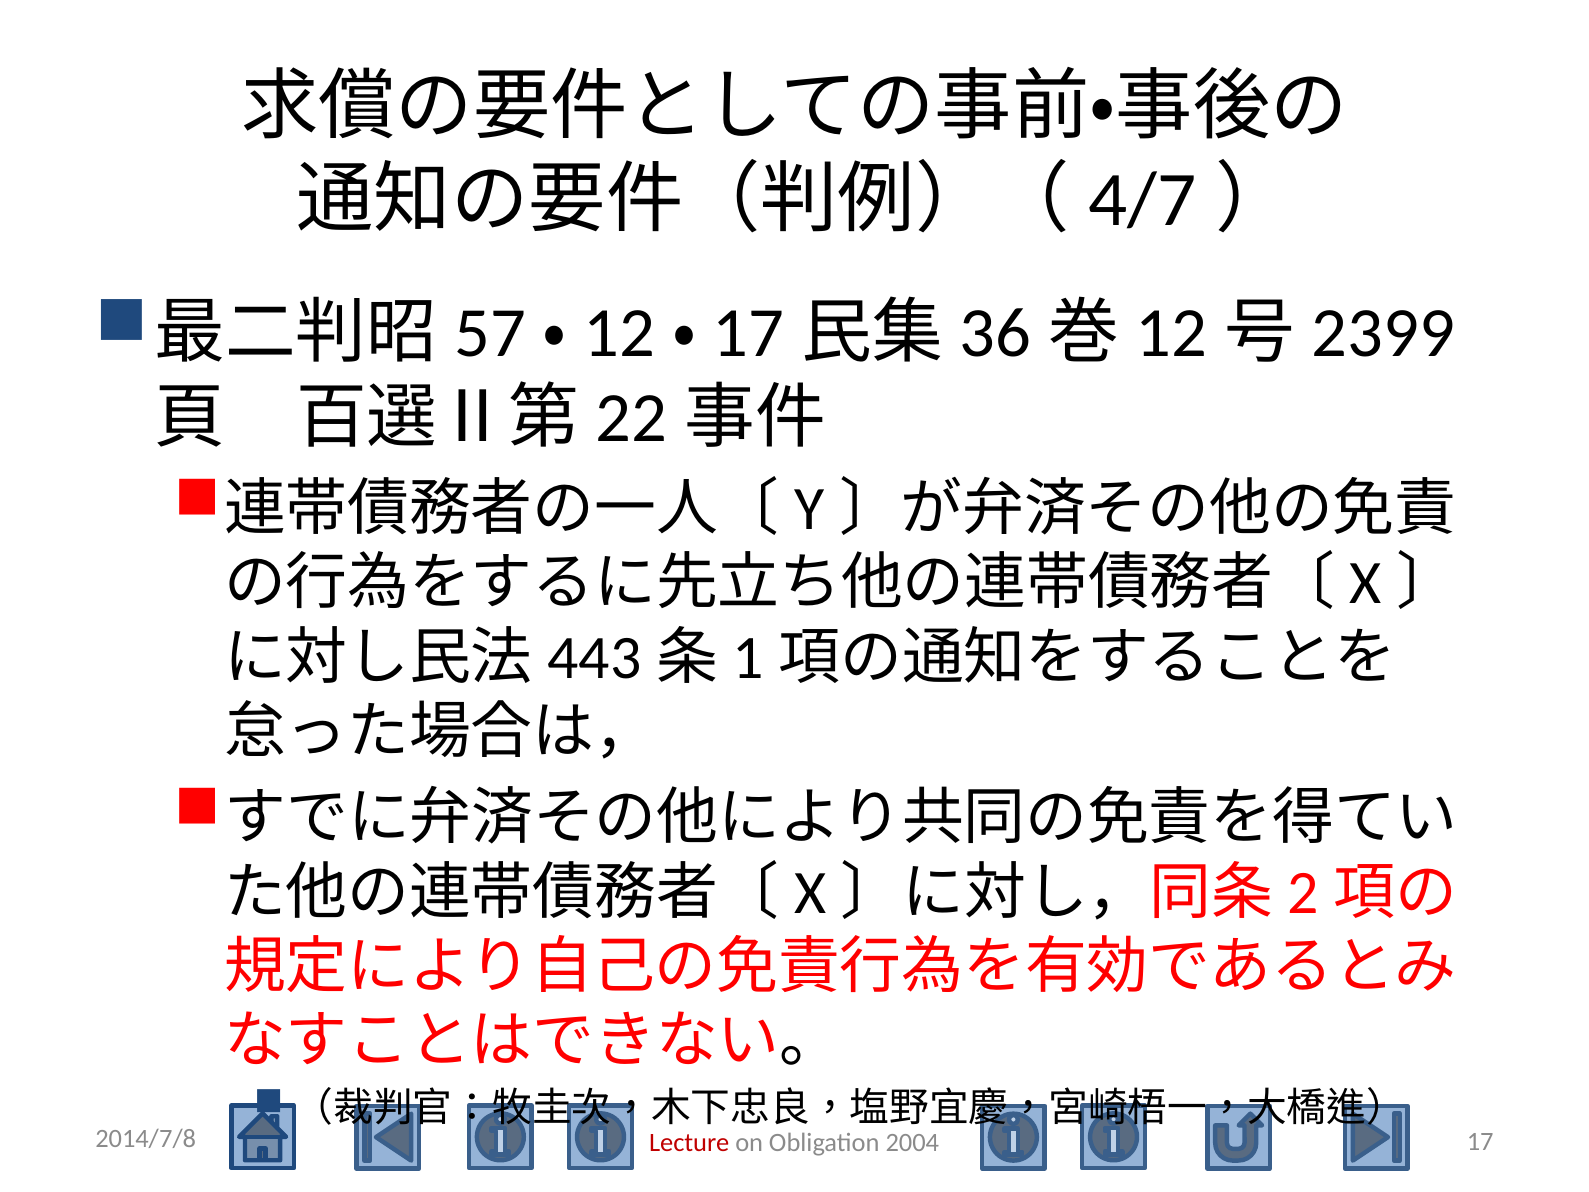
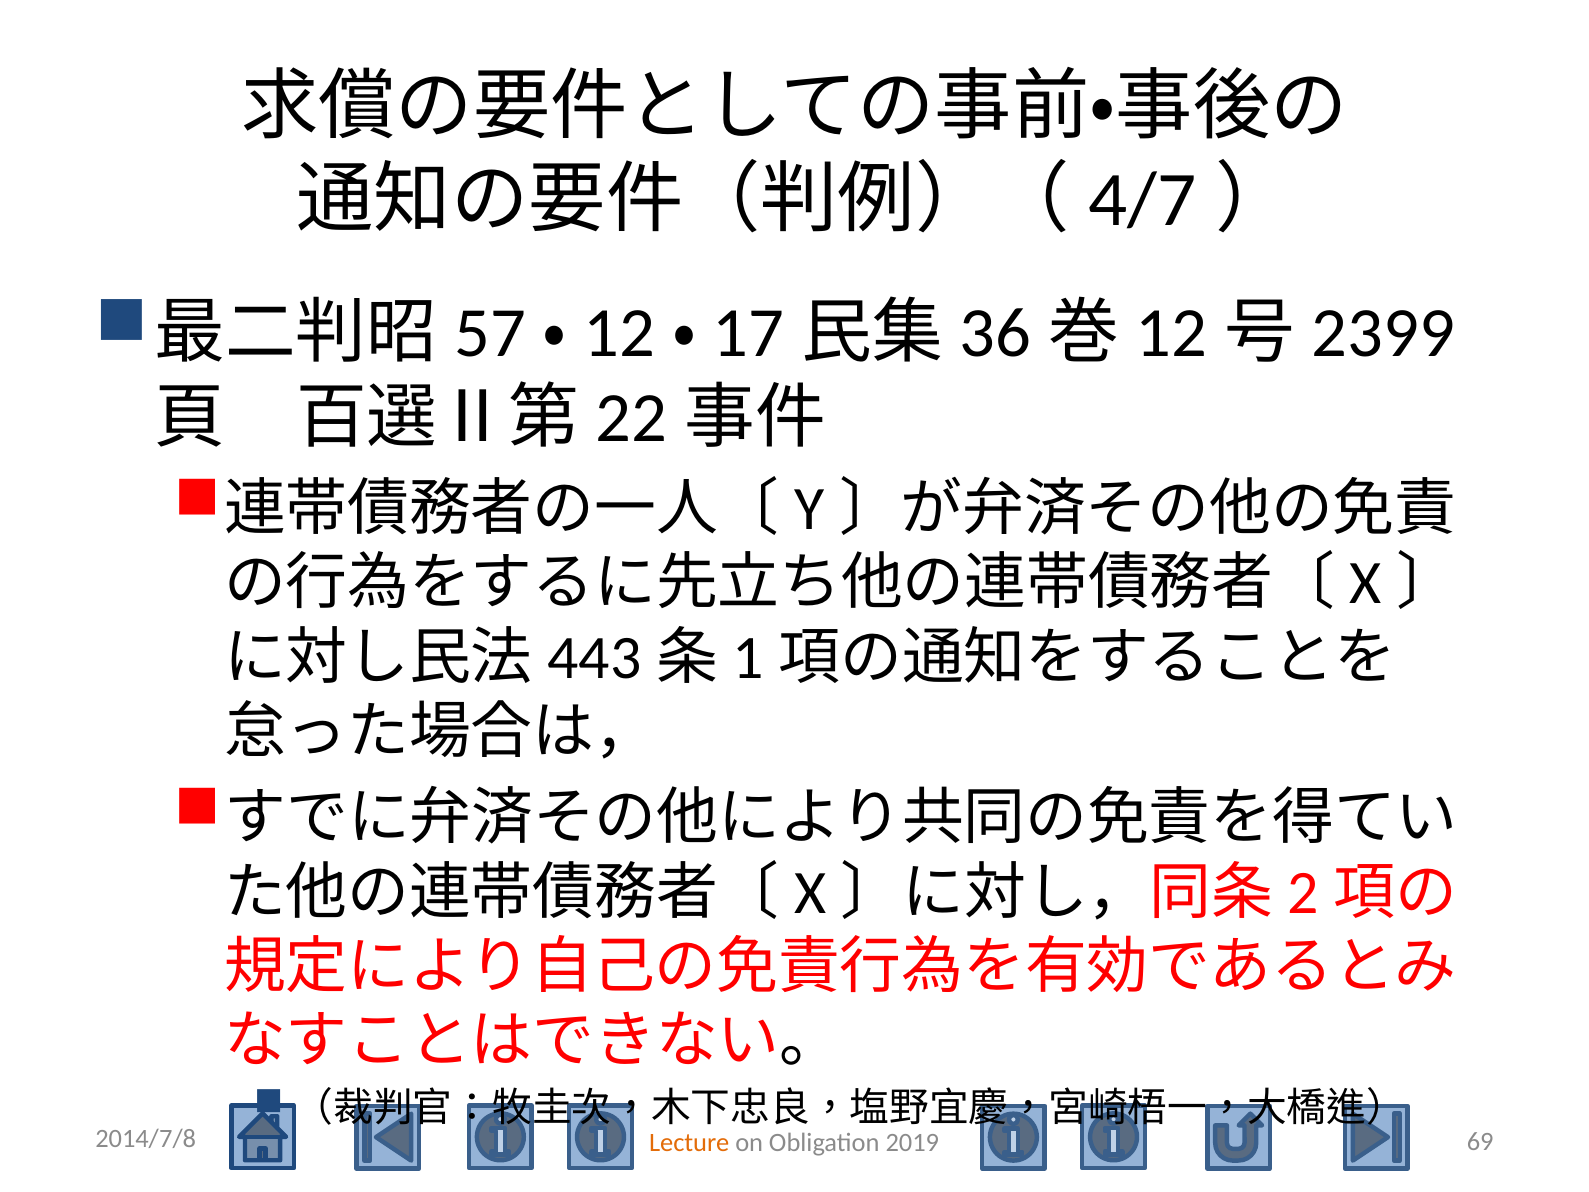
17: 17 -> 69 (1480, 1141)
Lecture colour: red -> orange (689, 1142)
2004: 2004 -> 2019 (912, 1142)
